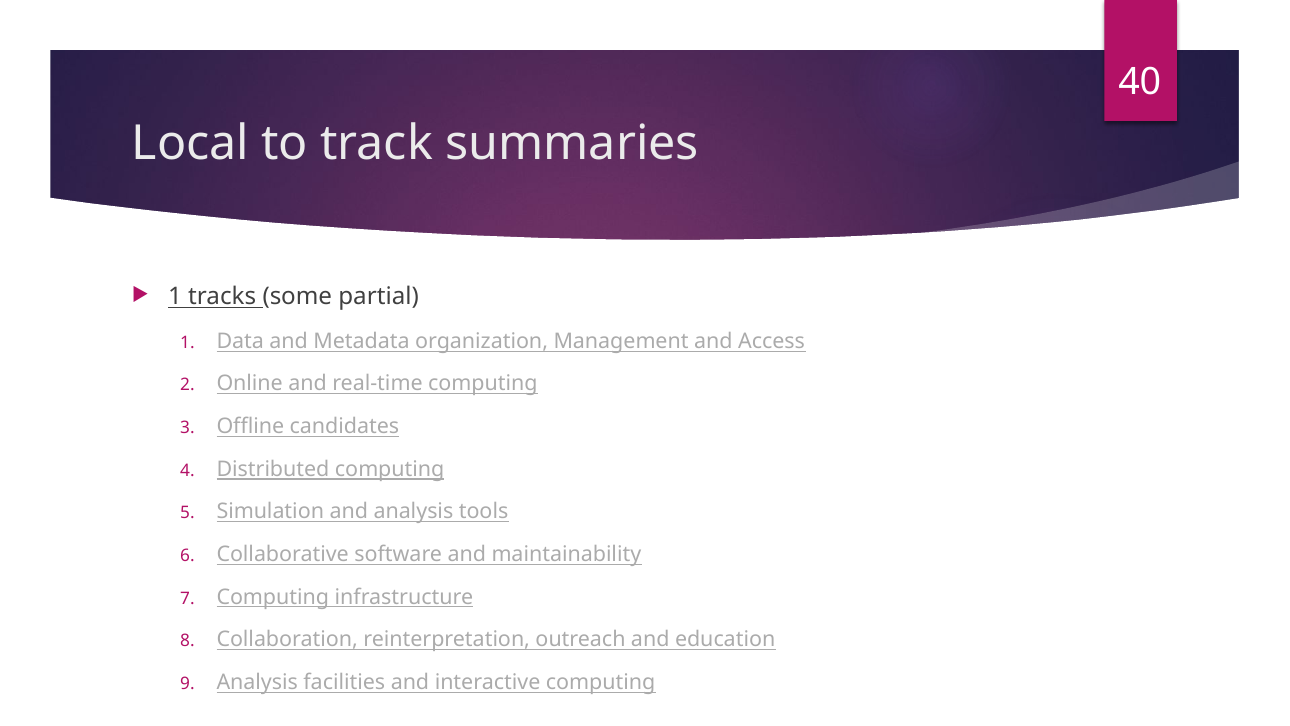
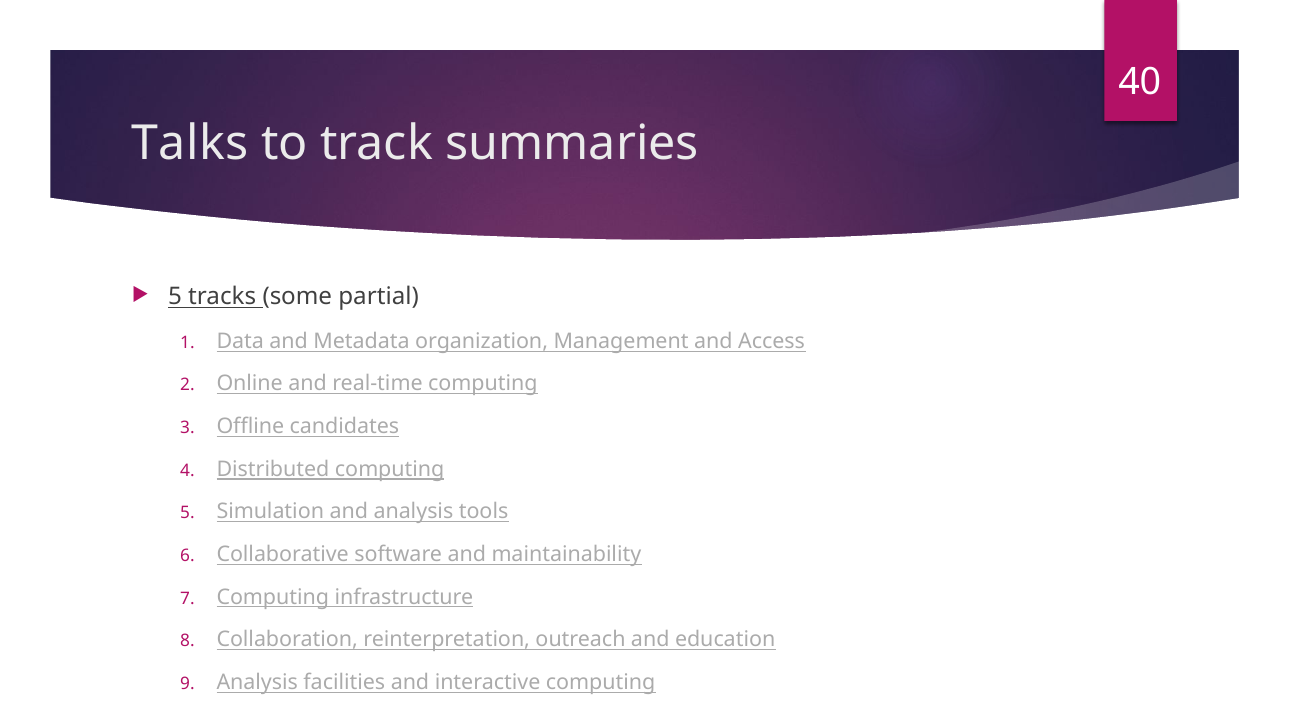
Local: Local -> Talks (190, 144)
1: 1 -> 5 (175, 297)
